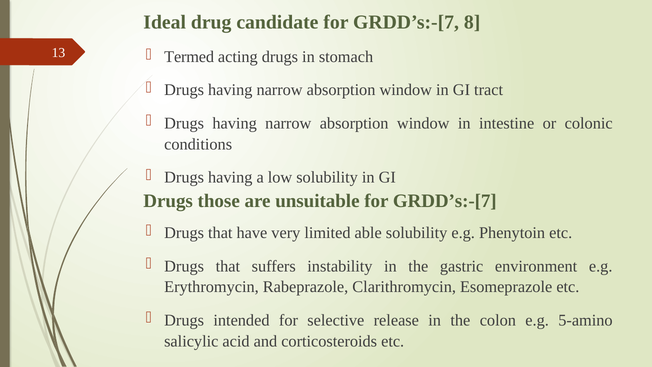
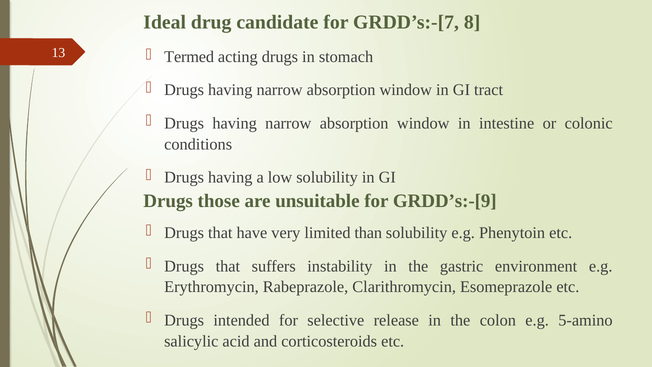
unsuitable for GRDD’s:-[7: GRDD’s:-[7 -> GRDD’s:-[9 (445, 201)
able: able -> than (368, 233)
